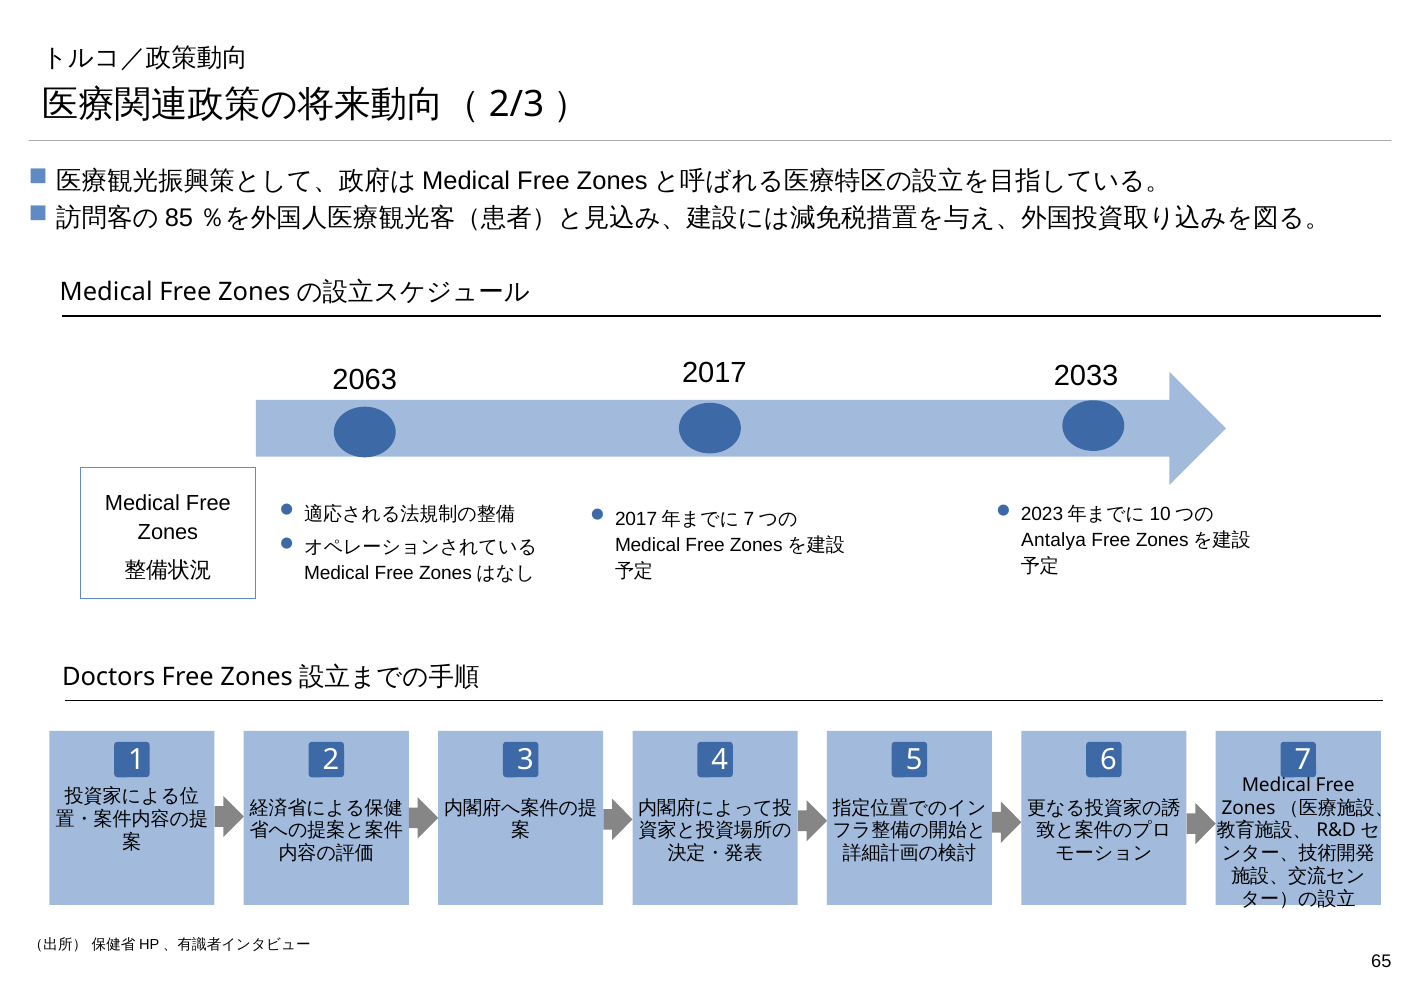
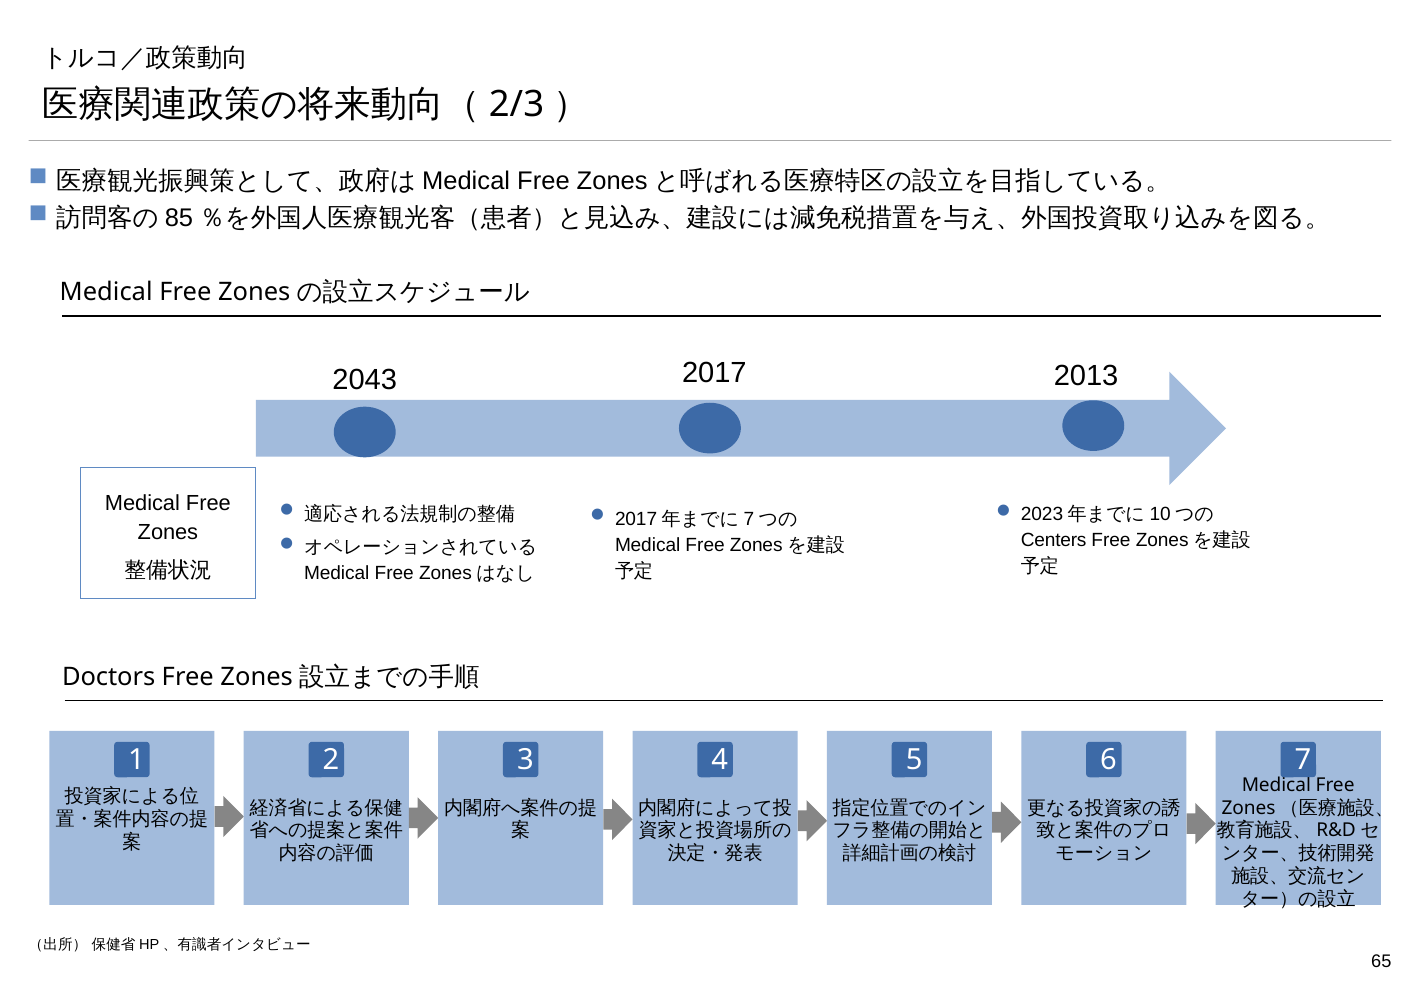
2063: 2063 -> 2043 (365, 380)
2033: 2033 -> 2013 (1086, 376)
Antalya: Antalya -> Centers (1054, 541)
